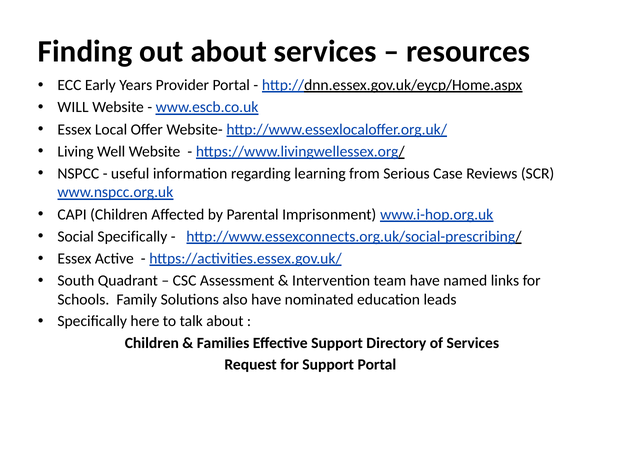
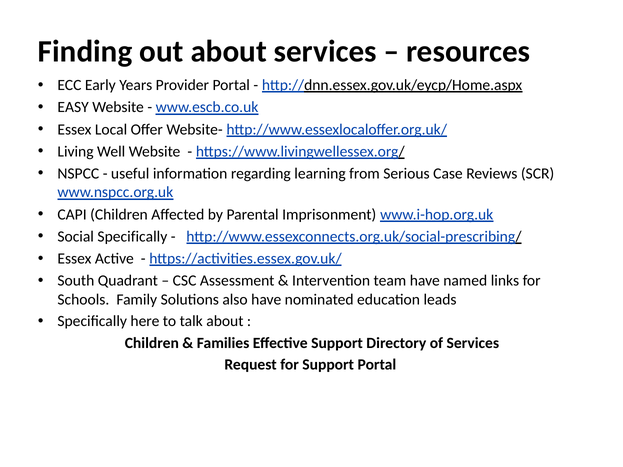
WILL: WILL -> EASY (73, 107)
